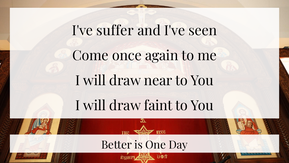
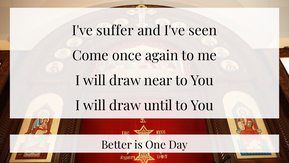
faint: faint -> until (158, 105)
